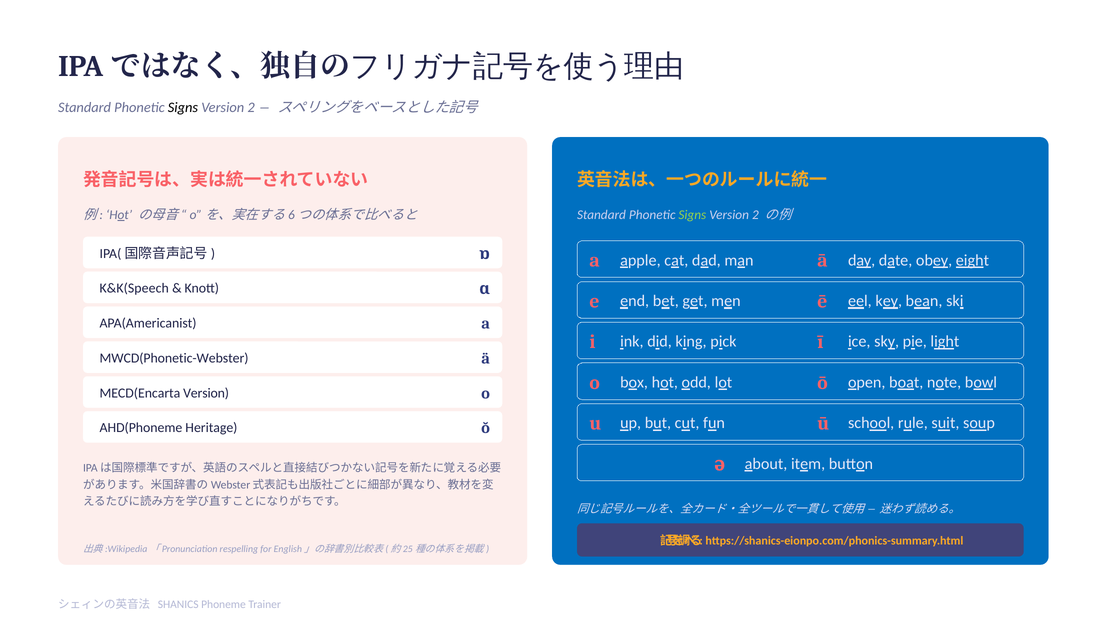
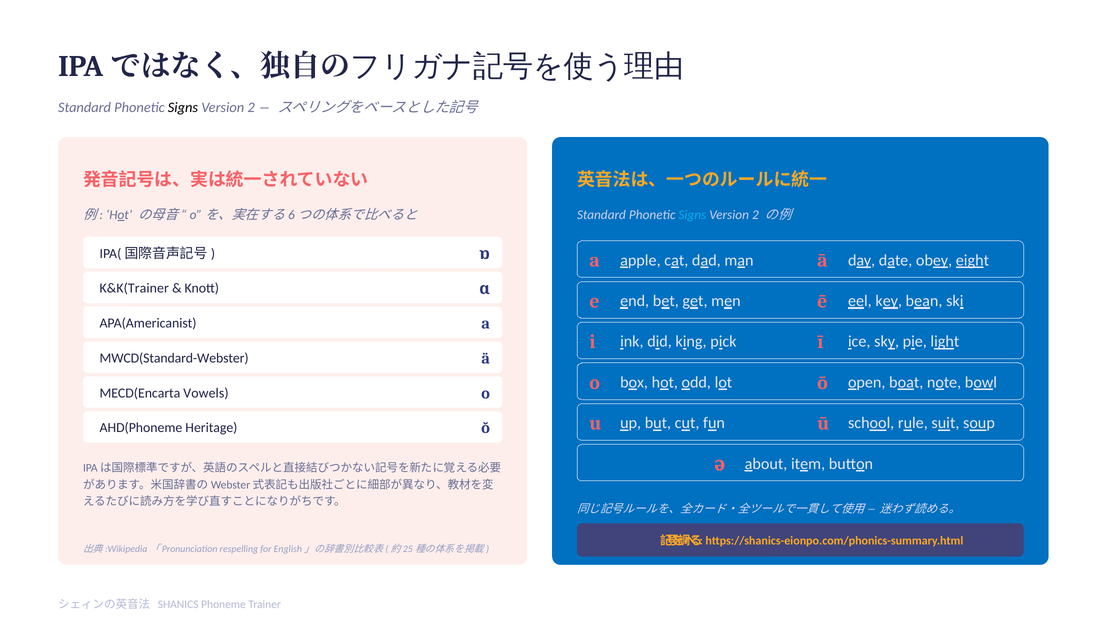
Signs colour: light green -> light blue (692, 215)
K&K(Speech: K&K(Speech -> K&K(Trainer (134, 288)
MWCD(Phonetic-Webster: MWCD(Phonetic-Webster -> MWCD(Standard-Webster (174, 358)
MECD(Encarta Version: Version -> Vowels (206, 393)
